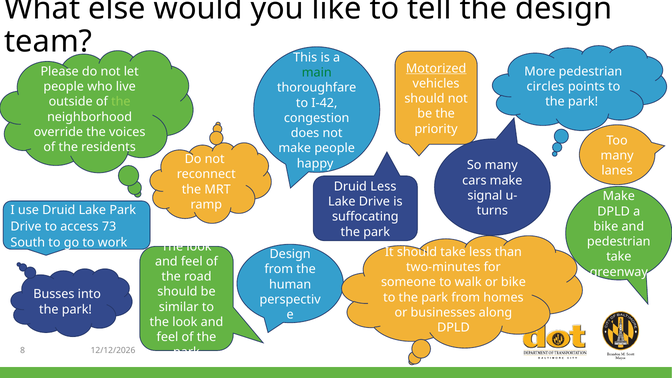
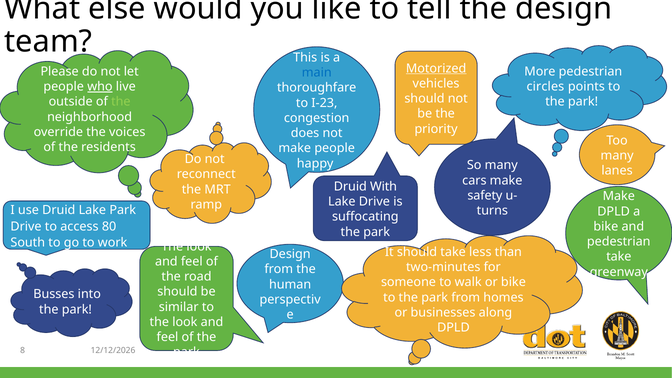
main colour: green -> blue (317, 73)
who underline: none -> present (100, 87)
I-42: I-42 -> I-23 (324, 103)
Druid Less: Less -> With (384, 186)
signal: signal -> safety (485, 196)
73: 73 -> 80 (109, 227)
